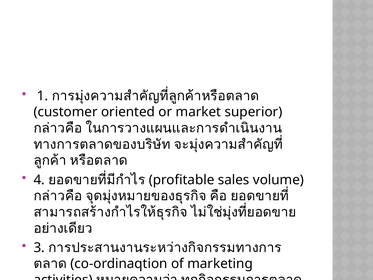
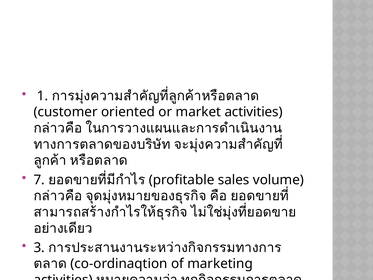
market superior: superior -> activities (254, 112)
4: 4 -> 7 (39, 180)
